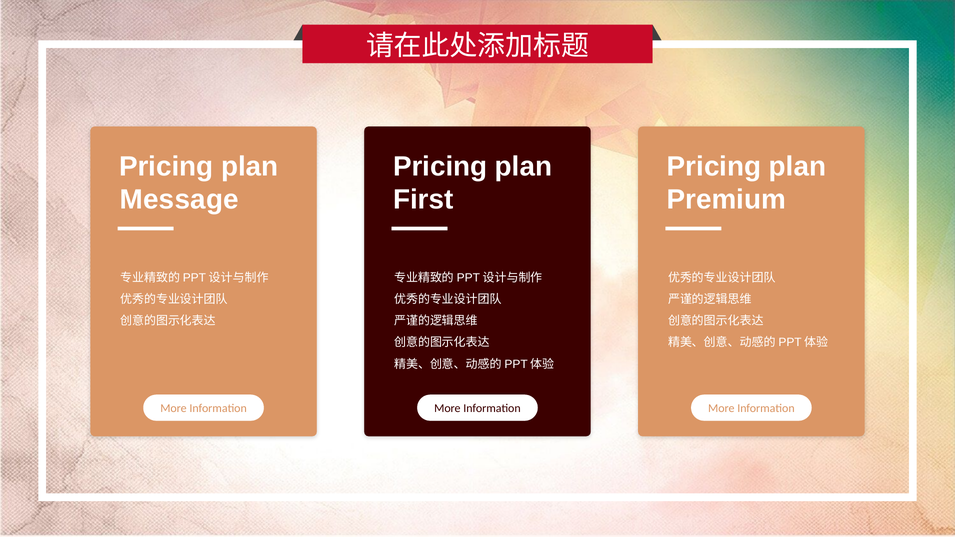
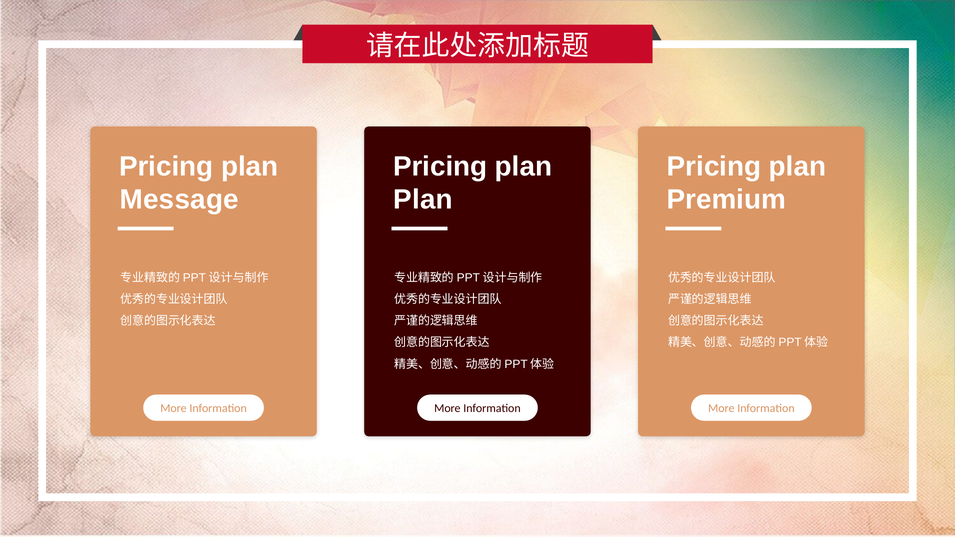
First: First -> Plan (423, 200)
